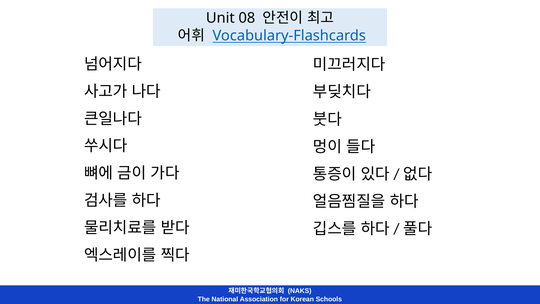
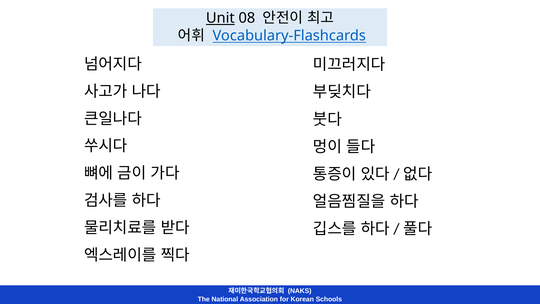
Unit underline: none -> present (220, 18)
